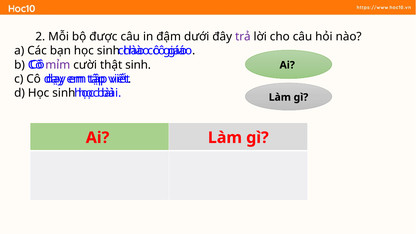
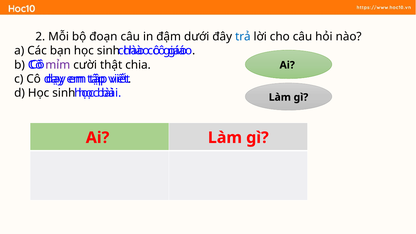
được: được -> đoạn (103, 37)
trả colour: purple -> blue (243, 37)
thật sinh: sinh -> chia (138, 65)
